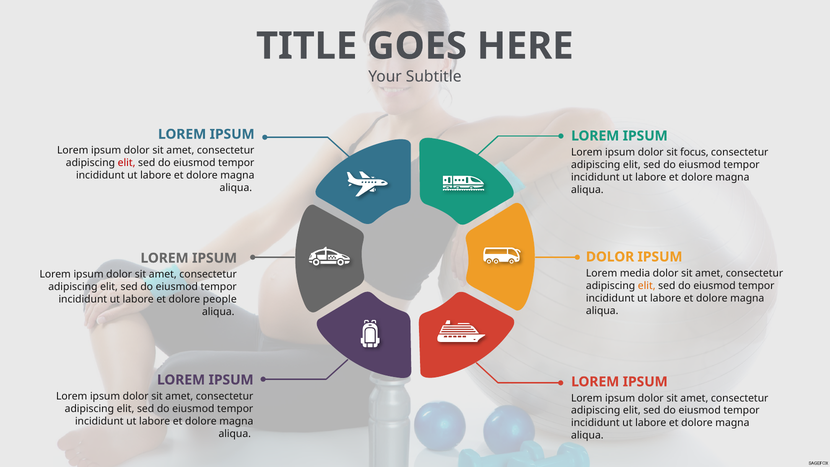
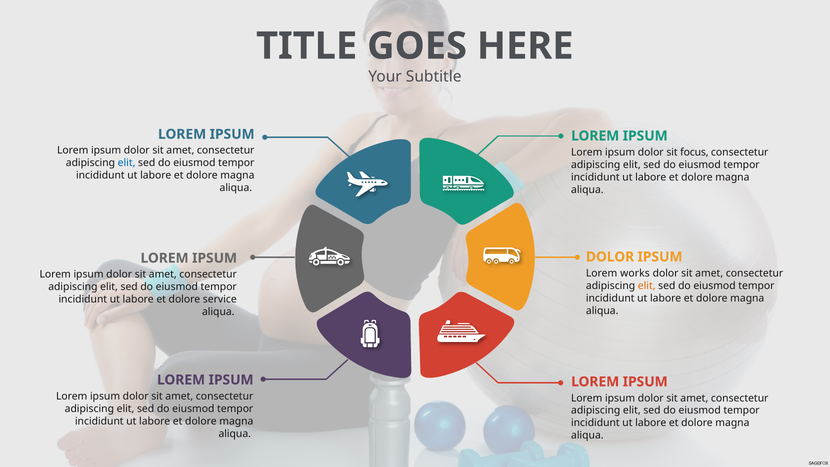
elit colour: red -> blue (127, 163)
media: media -> works (635, 273)
people: people -> service (220, 299)
